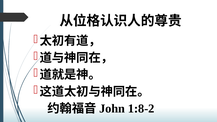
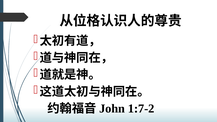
1:8-2: 1:8-2 -> 1:7-2 (141, 109)
